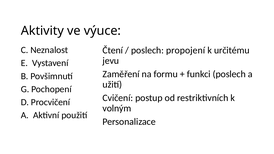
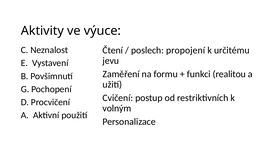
funkci poslech: poslech -> realitou (229, 74)
